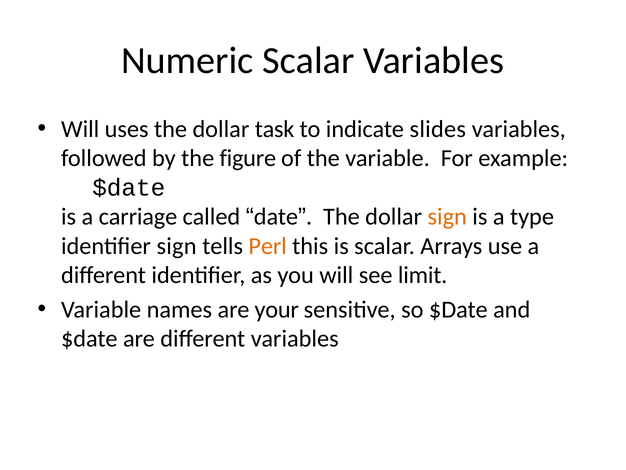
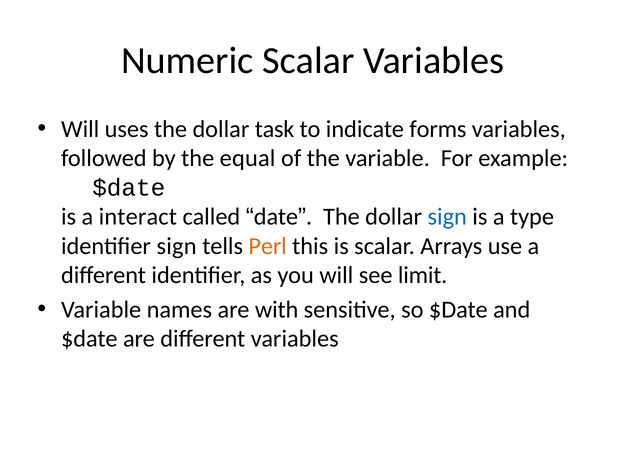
slides: slides -> forms (438, 129)
figure: figure -> equal (248, 158)
carriage: carriage -> interact (138, 217)
sign colour: orange -> blue (447, 217)
your: your -> with (277, 309)
